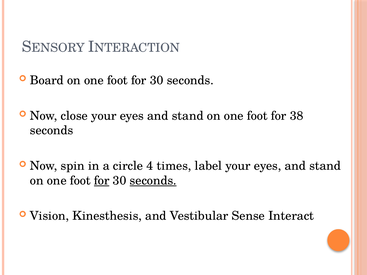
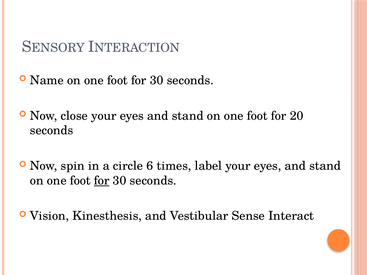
Board: Board -> Name (47, 80)
38: 38 -> 20 (297, 116)
4: 4 -> 6 (150, 166)
seconds underline: present -> none (153, 181)
